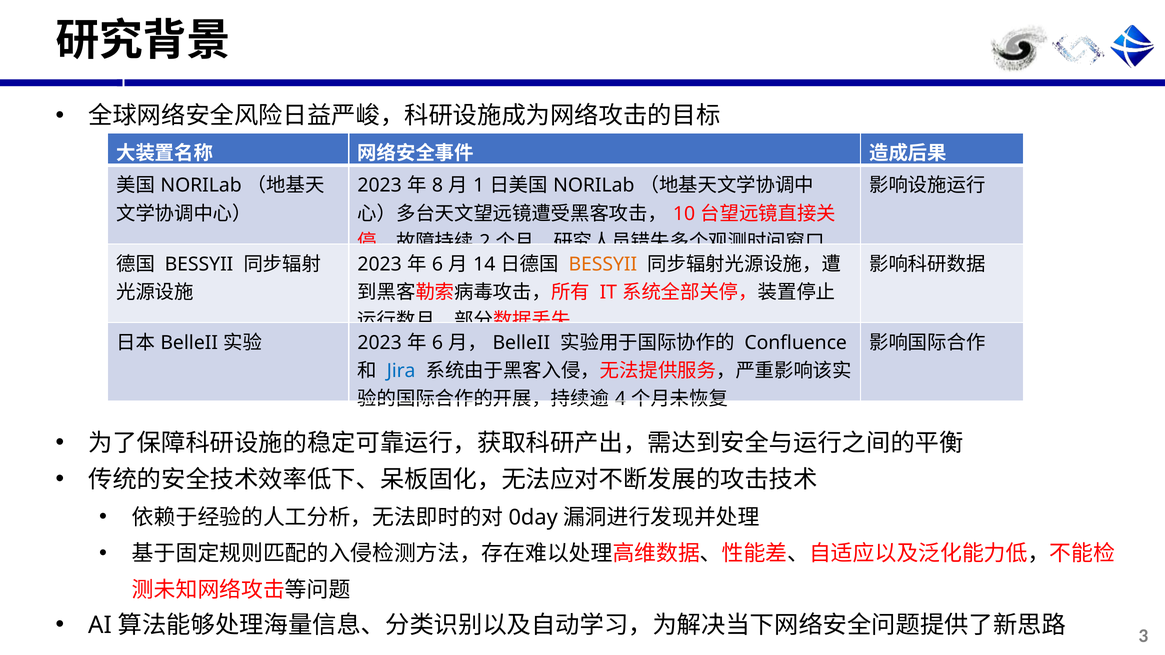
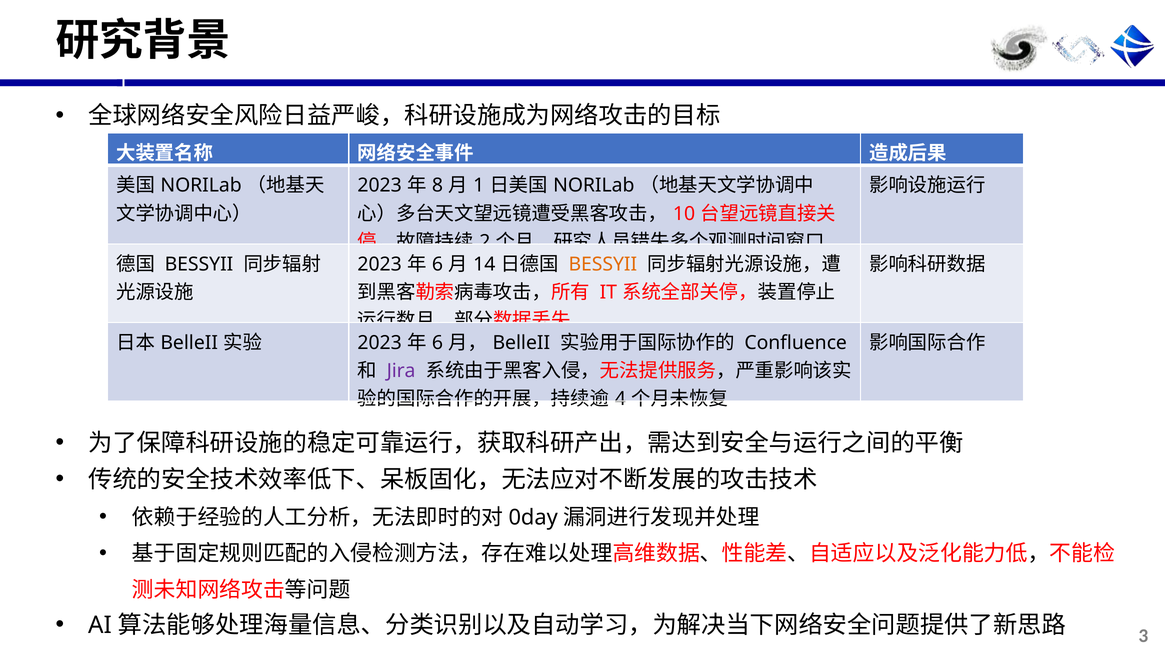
Jira colour: blue -> purple (401, 371)
